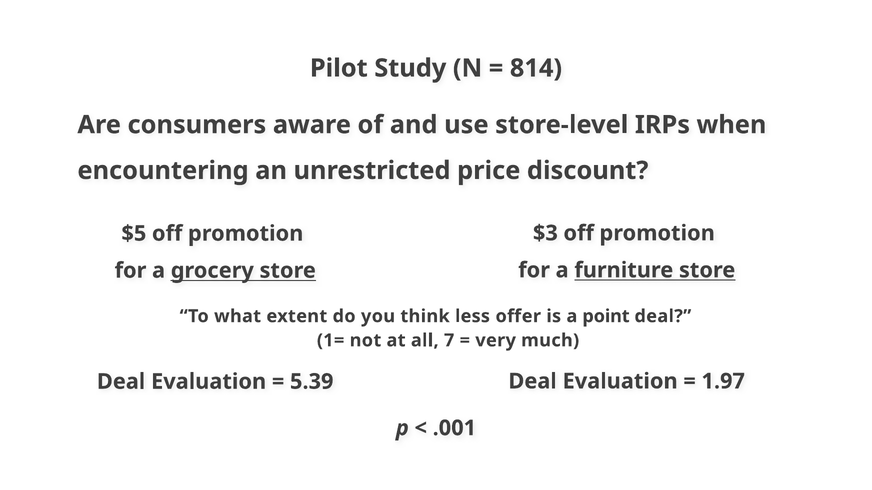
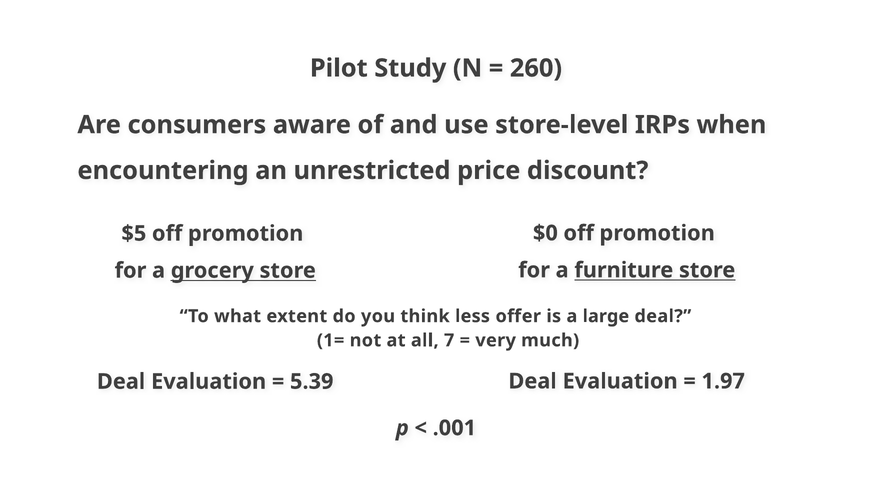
814: 814 -> 260 (536, 68)
$3: $3 -> $0 (545, 233)
point: point -> large (606, 317)
